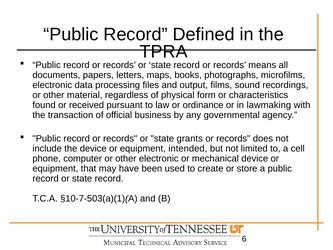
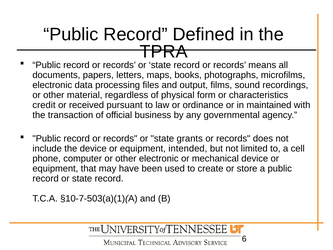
found: found -> credit (44, 105)
lawmaking: lawmaking -> maintained (269, 105)
